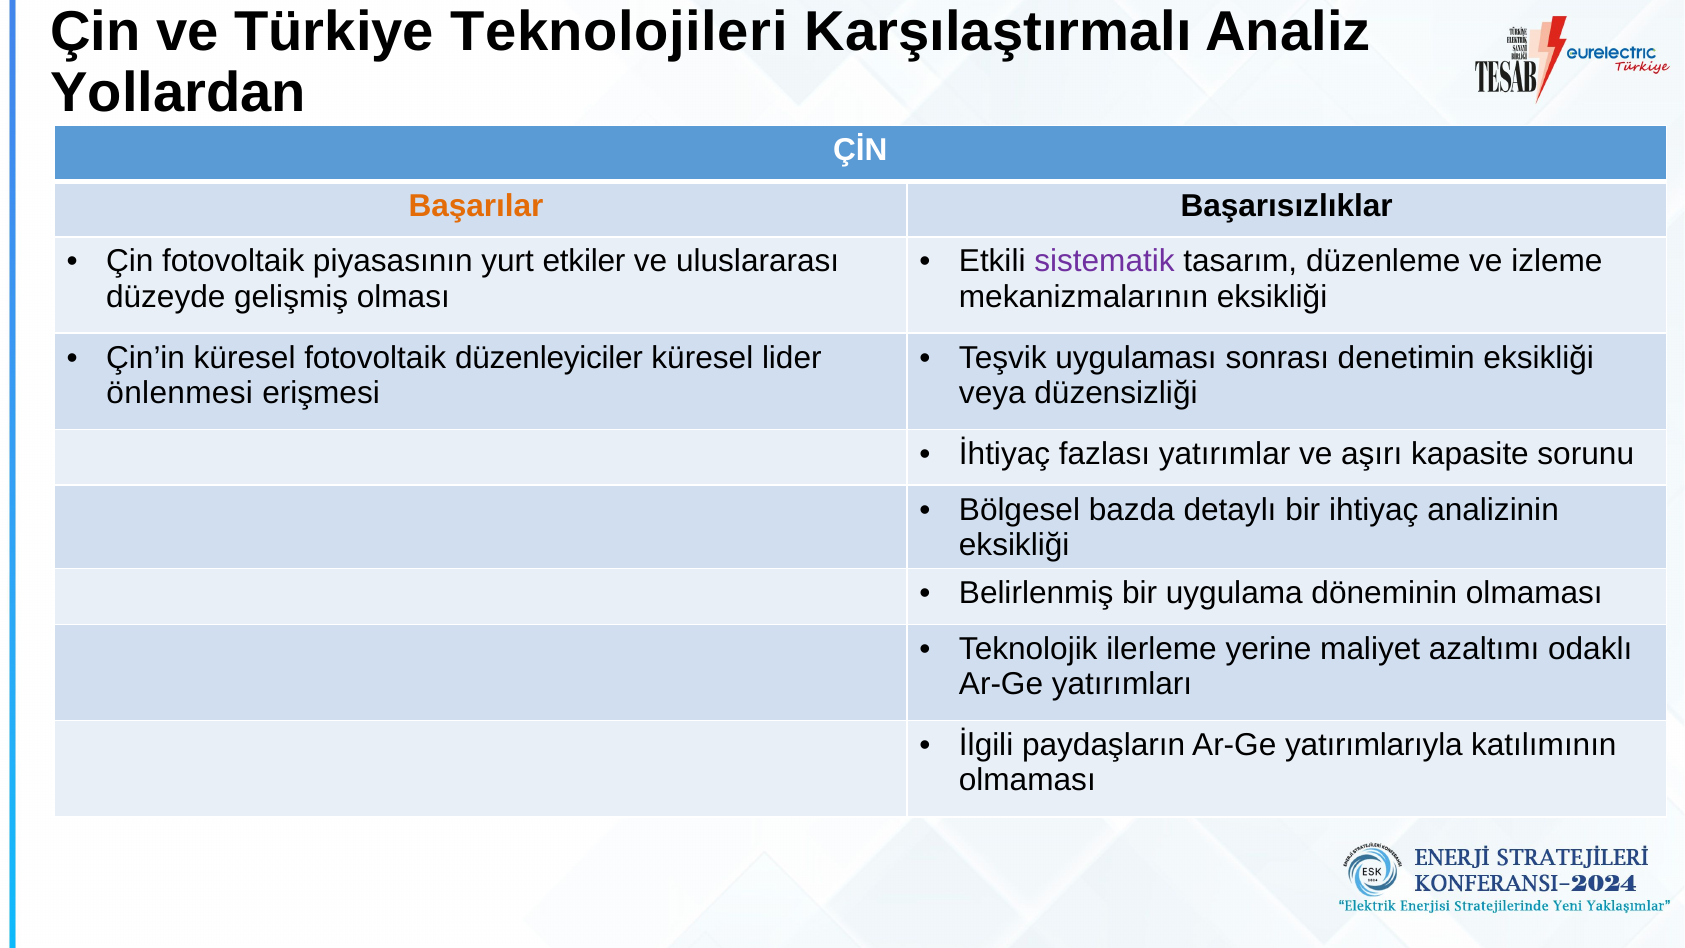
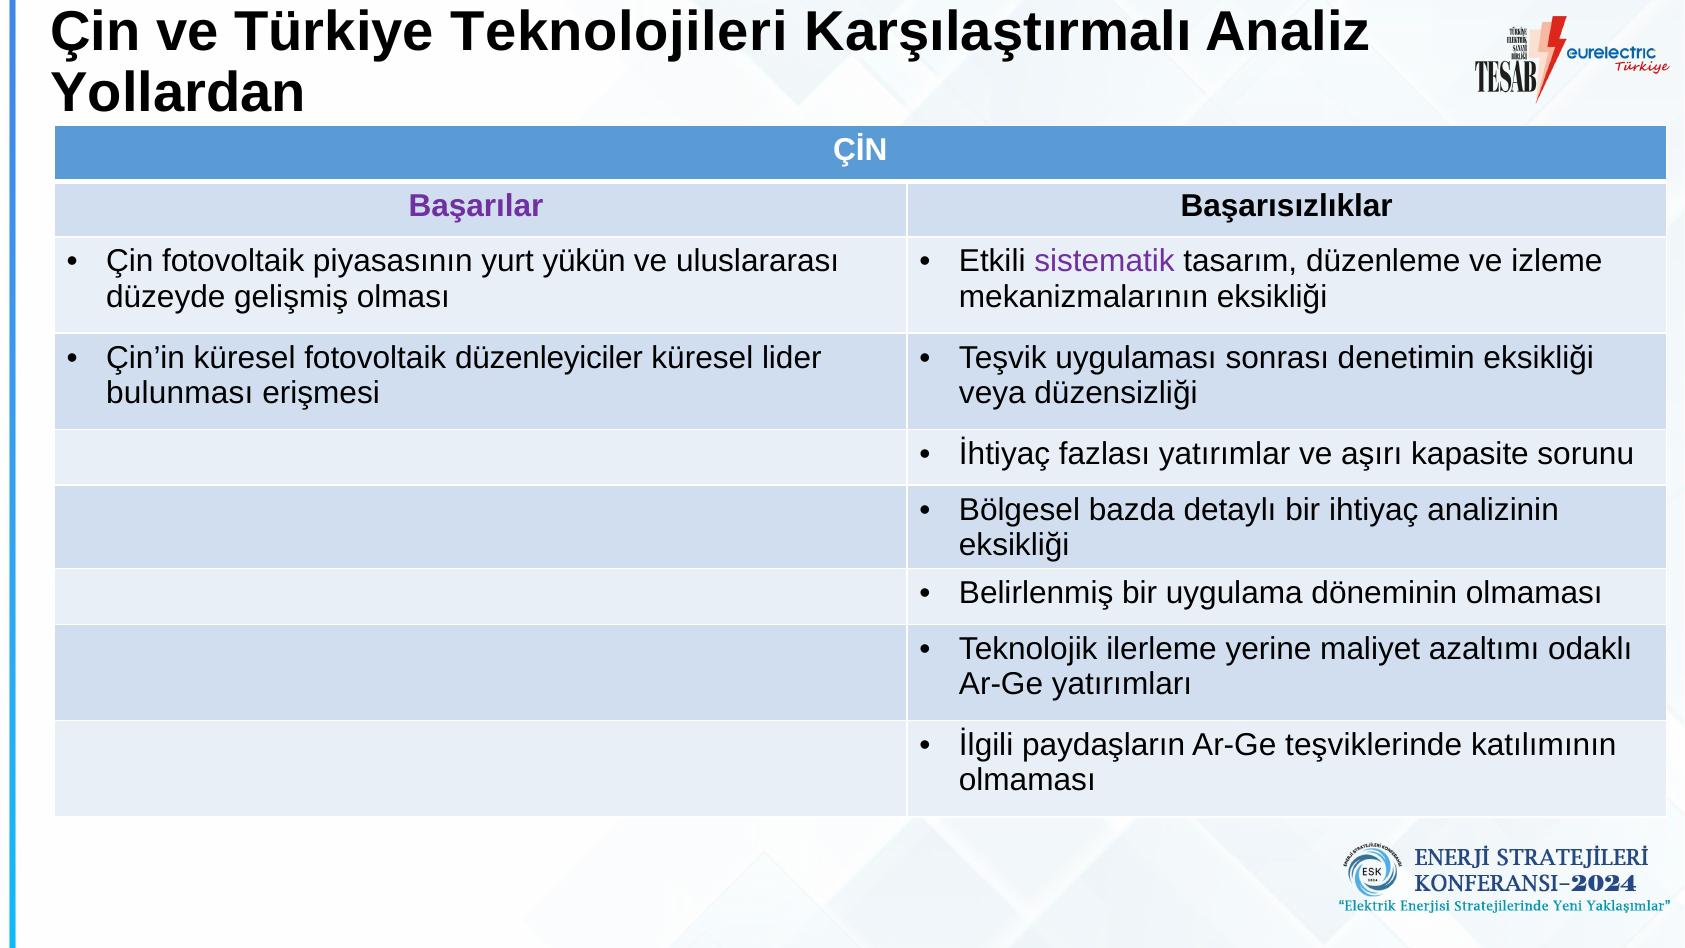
Başarılar colour: orange -> purple (476, 206)
etkiler: etkiler -> yükün (584, 261)
önlenmesi: önlenmesi -> bulunması (180, 393)
yatırımlarıyla: yatırımlarıyla -> teşviklerinde (1374, 745)
